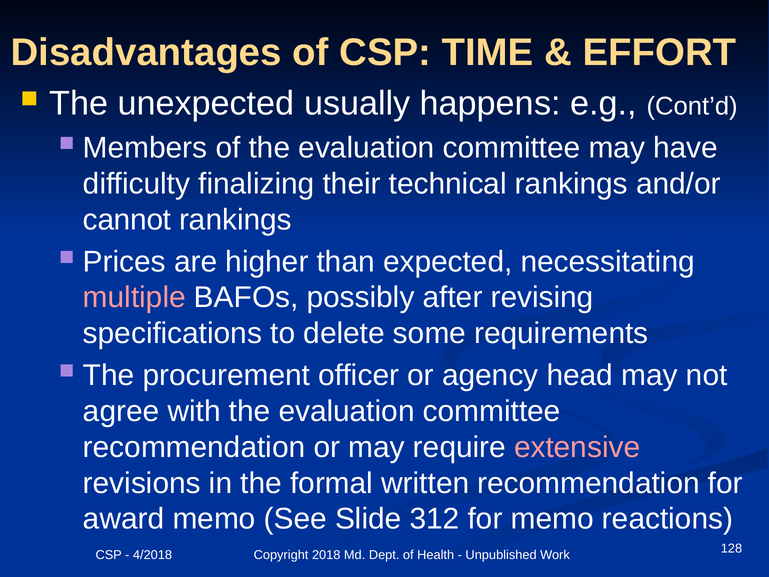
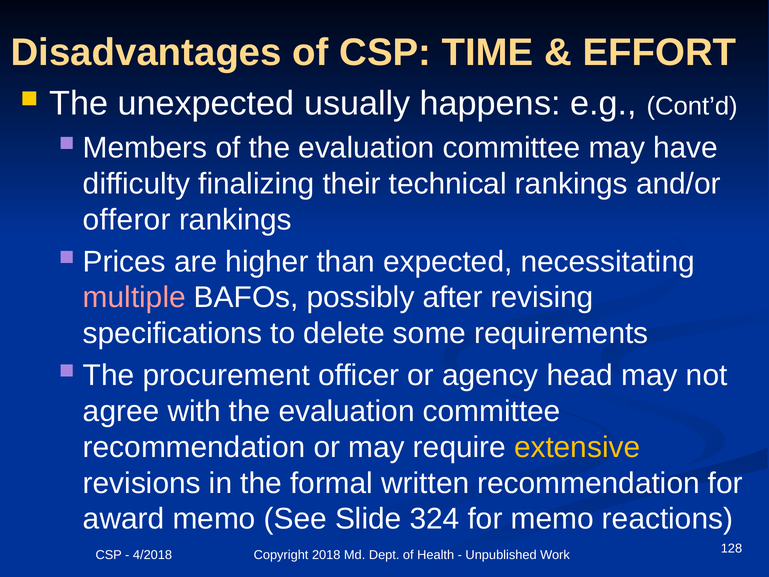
cannot: cannot -> offeror (127, 220)
extensive colour: pink -> yellow (577, 447)
312: 312 -> 324 (435, 519)
